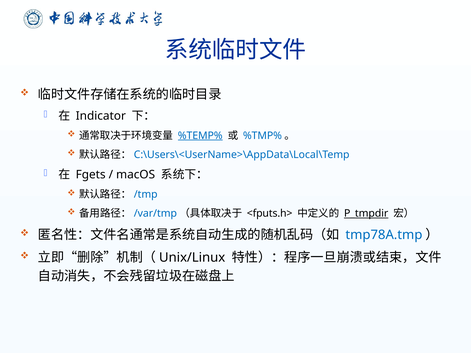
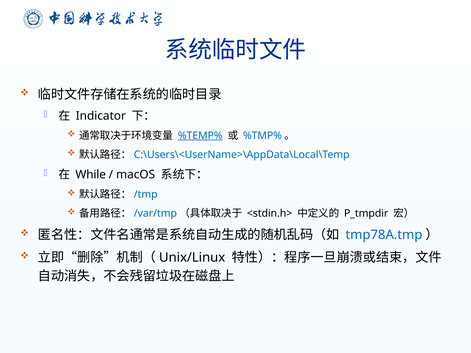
Fgets: Fgets -> While (91, 175)
<fputs.h>: <fputs.h> -> <stdin.h> (270, 214)
P_tmpdir underline: present -> none (366, 214)
